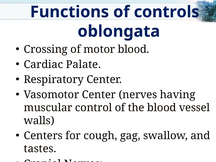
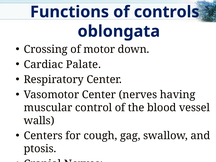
motor blood: blood -> down (134, 49)
tastes: tastes -> ptosis (40, 149)
